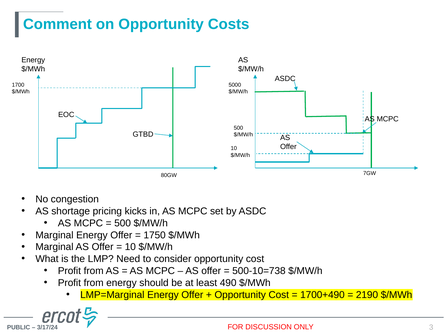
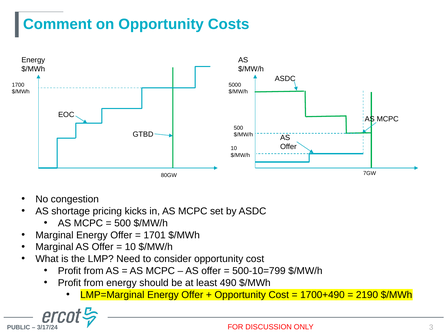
1750: 1750 -> 1701 (155, 235)
500-10=738: 500-10=738 -> 500-10=799 (259, 271)
